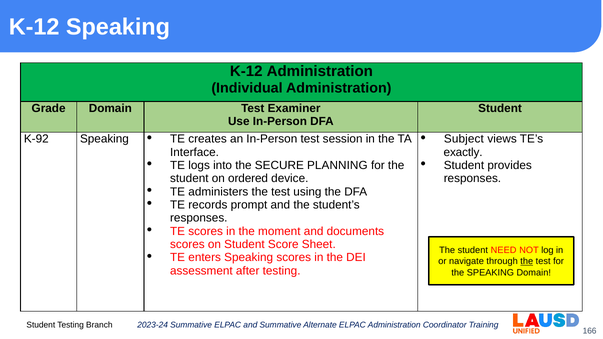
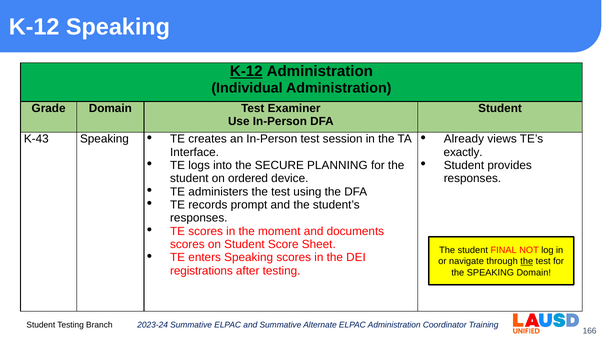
K-12 underline: none -> present (246, 72)
Subject: Subject -> Already (464, 139)
K-92: K-92 -> K-43 (36, 139)
NEED: NEED -> FINAL (504, 251)
assessment: assessment -> registrations (201, 271)
